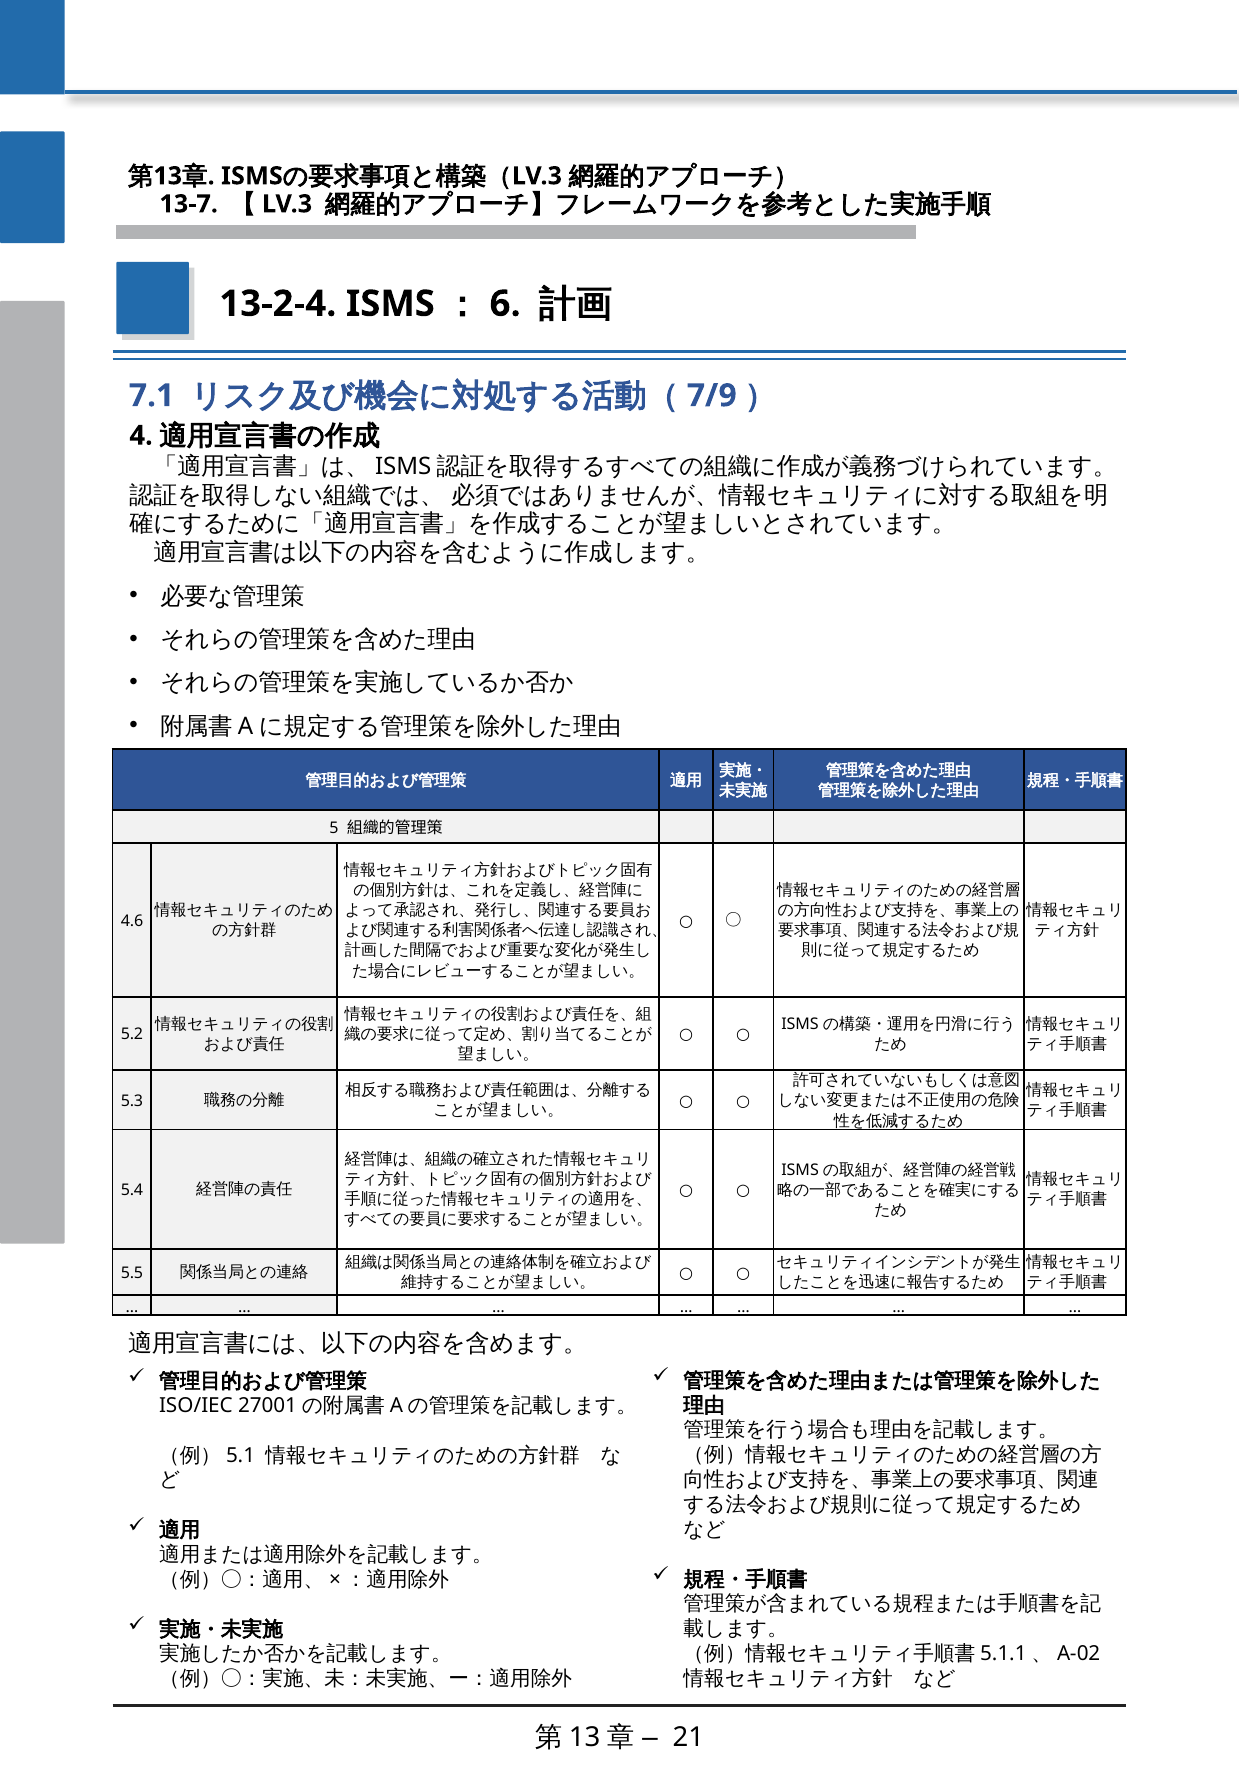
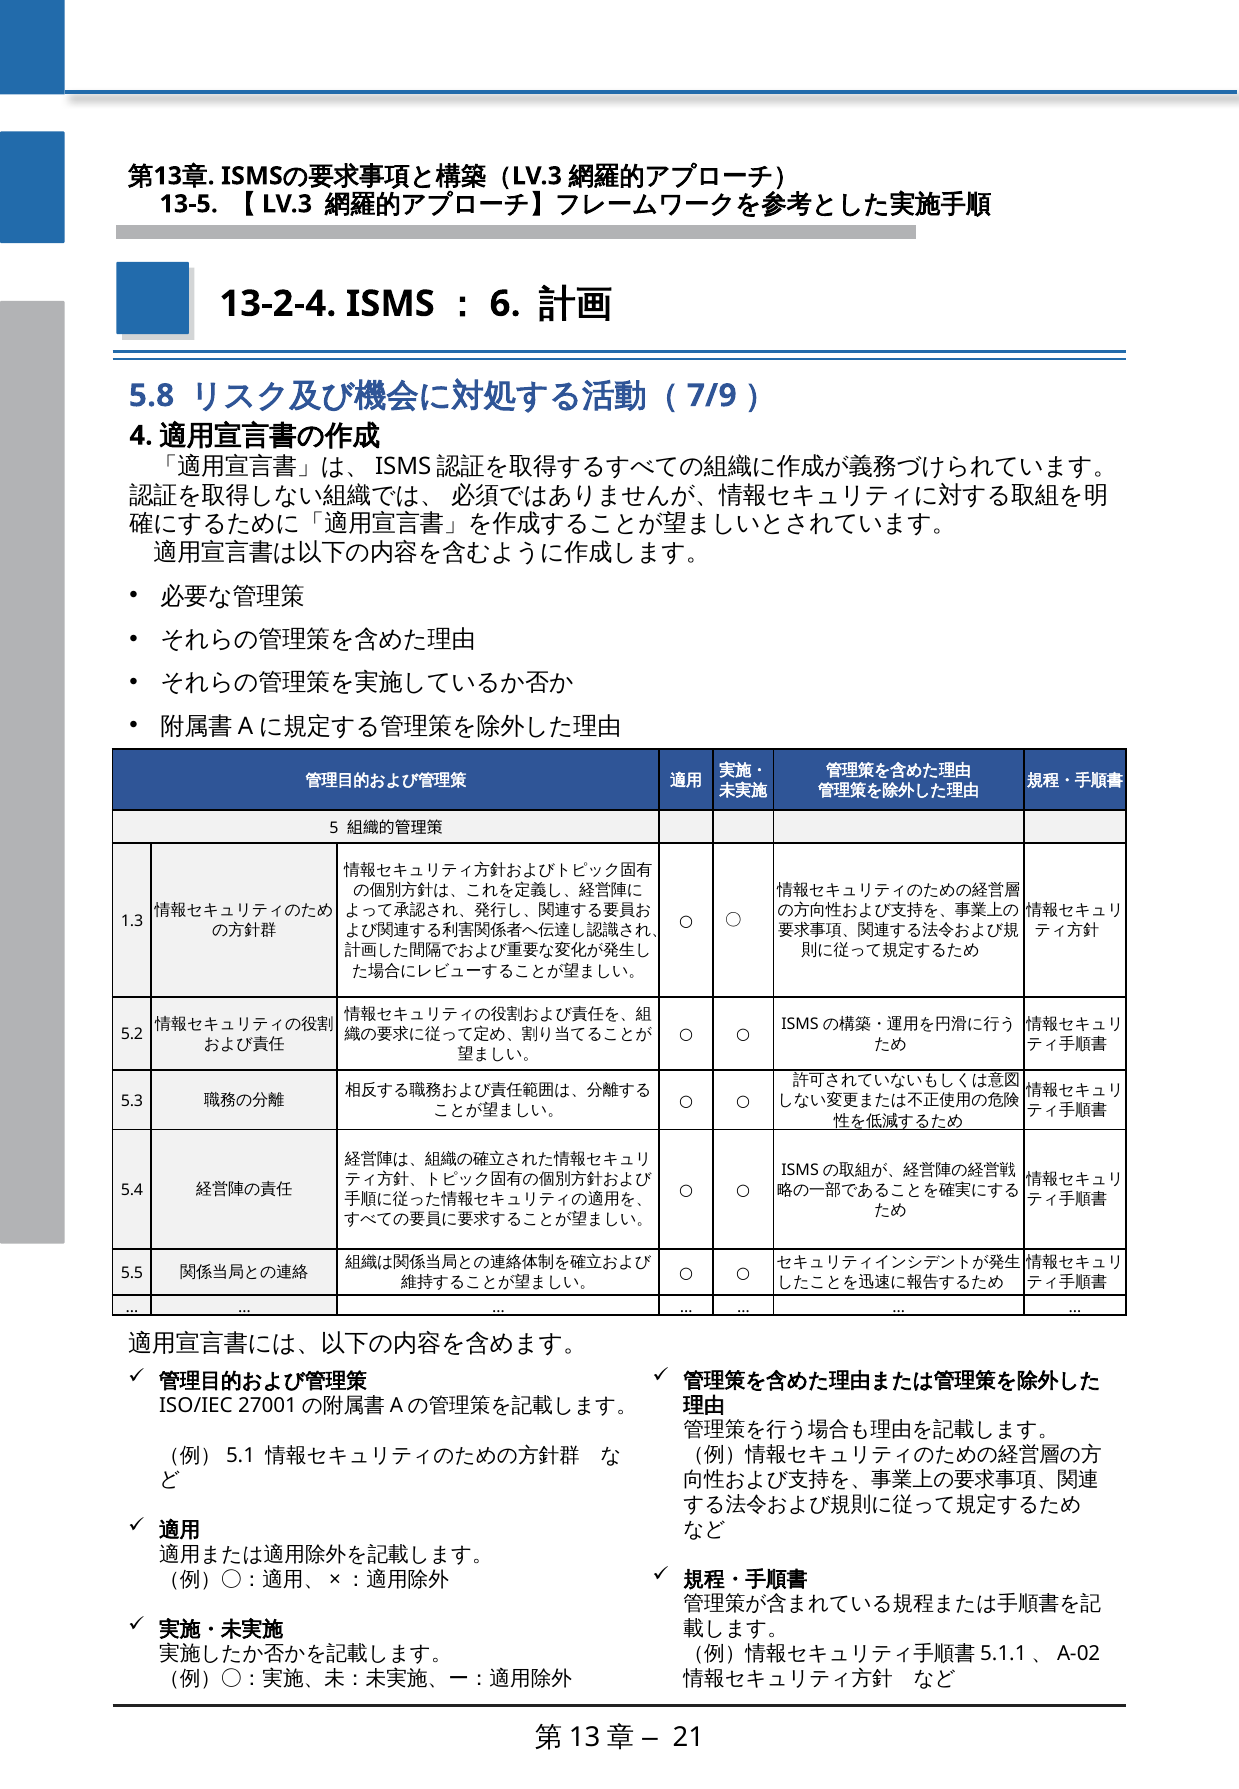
13-7: 13-7 -> 13-5 (189, 204)
7.1: 7.1 -> 5.8 (152, 396)
4.6: 4.6 -> 1.3 (132, 922)
